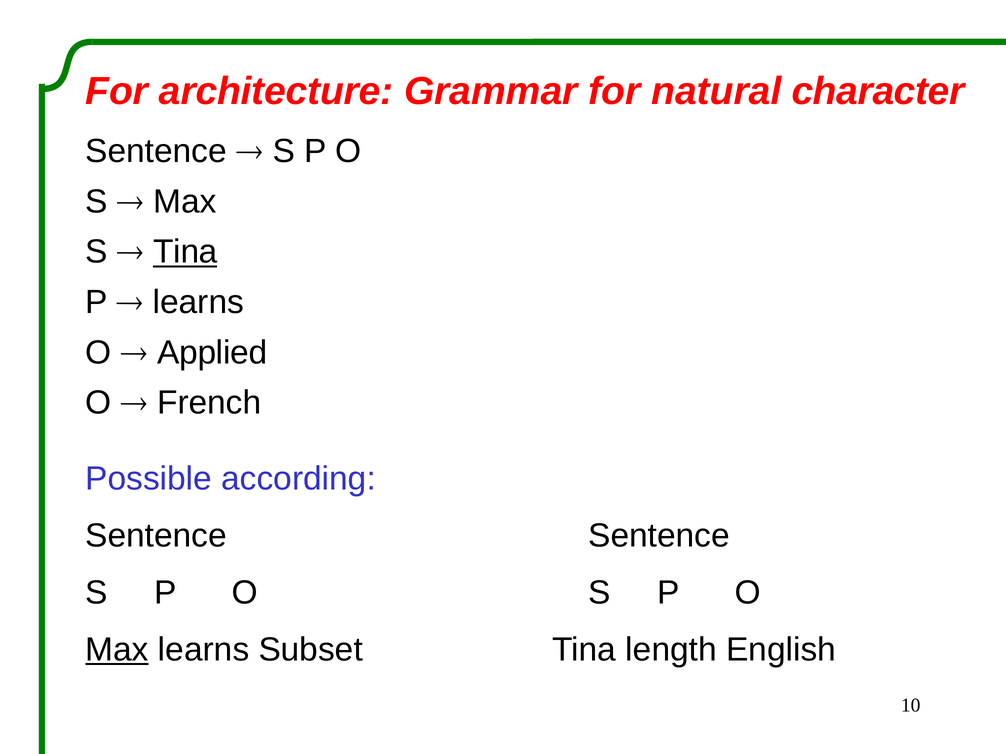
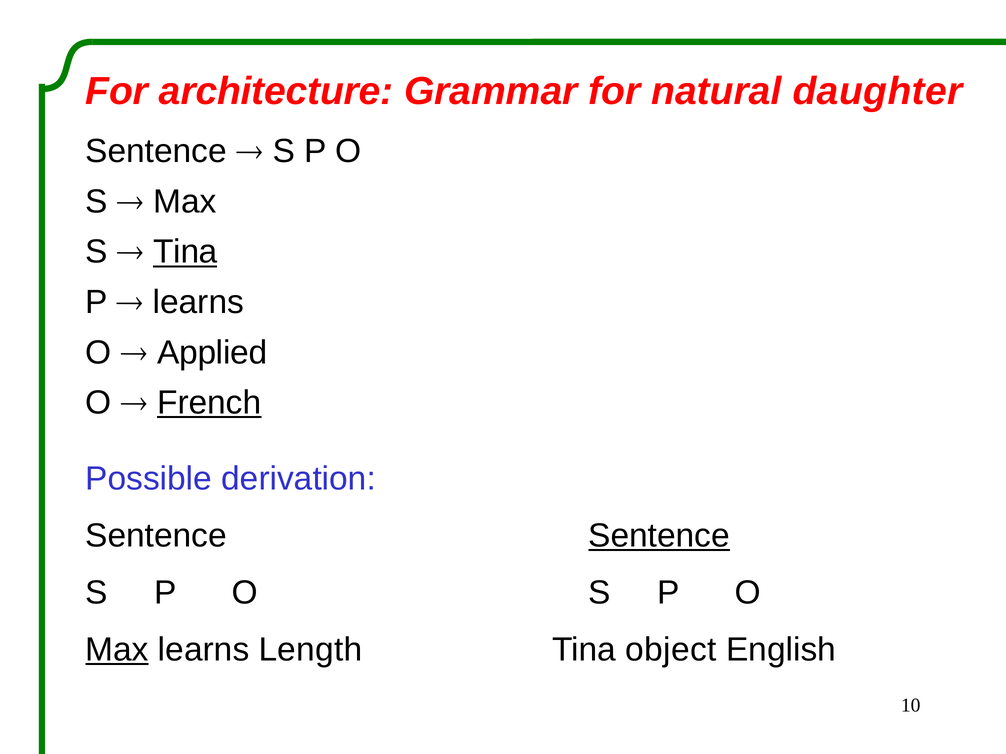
character: character -> daughter (878, 91)
French underline: none -> present (209, 403)
according: according -> derivation (299, 479)
Sentence underline: none -> present (659, 536)
Subset: Subset -> Length (311, 650)
length: length -> object (671, 650)
